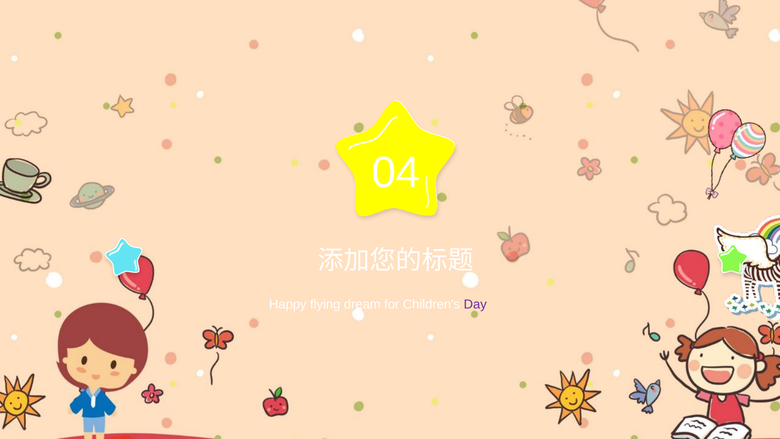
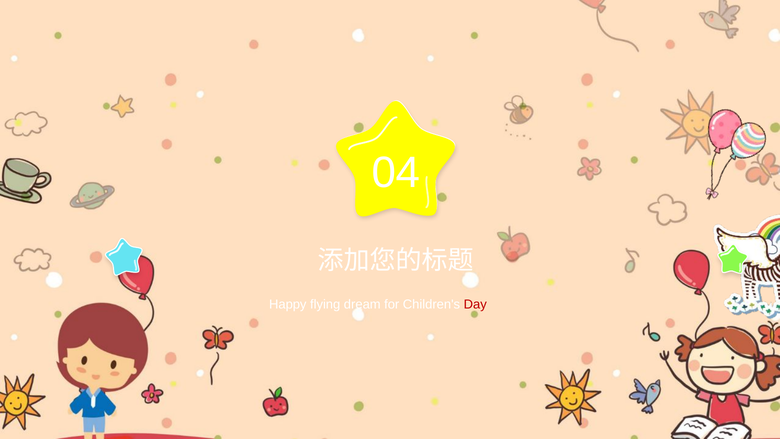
Day colour: purple -> red (475, 304)
